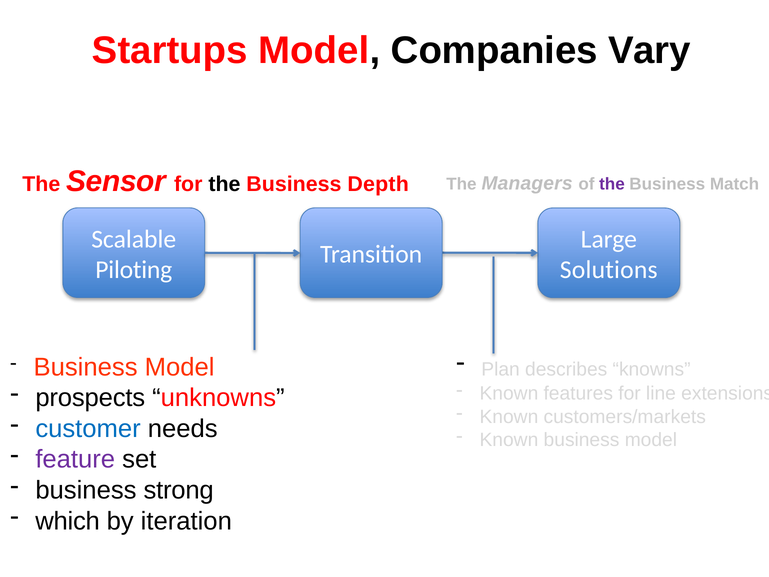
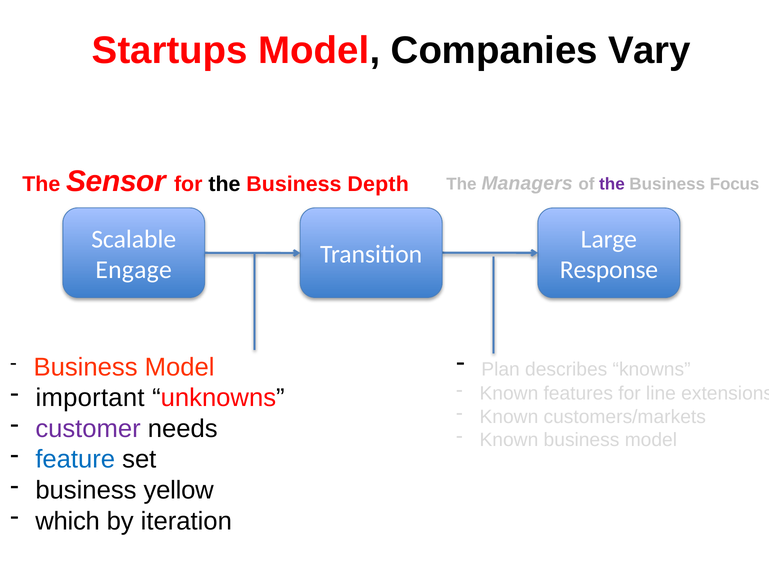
Match: Match -> Focus (735, 184)
Piloting: Piloting -> Engage (134, 270)
Solutions: Solutions -> Response (609, 270)
prospects: prospects -> important (90, 398)
customer colour: blue -> purple (88, 429)
feature colour: purple -> blue (75, 459)
strong: strong -> yellow (179, 490)
